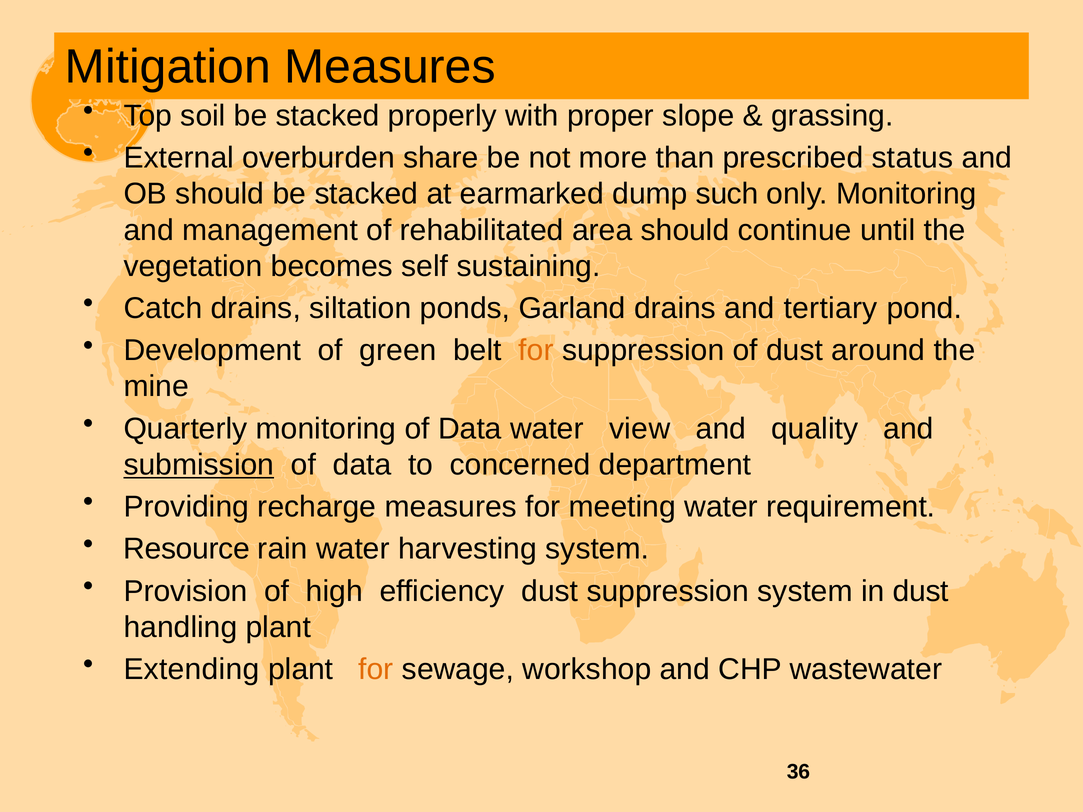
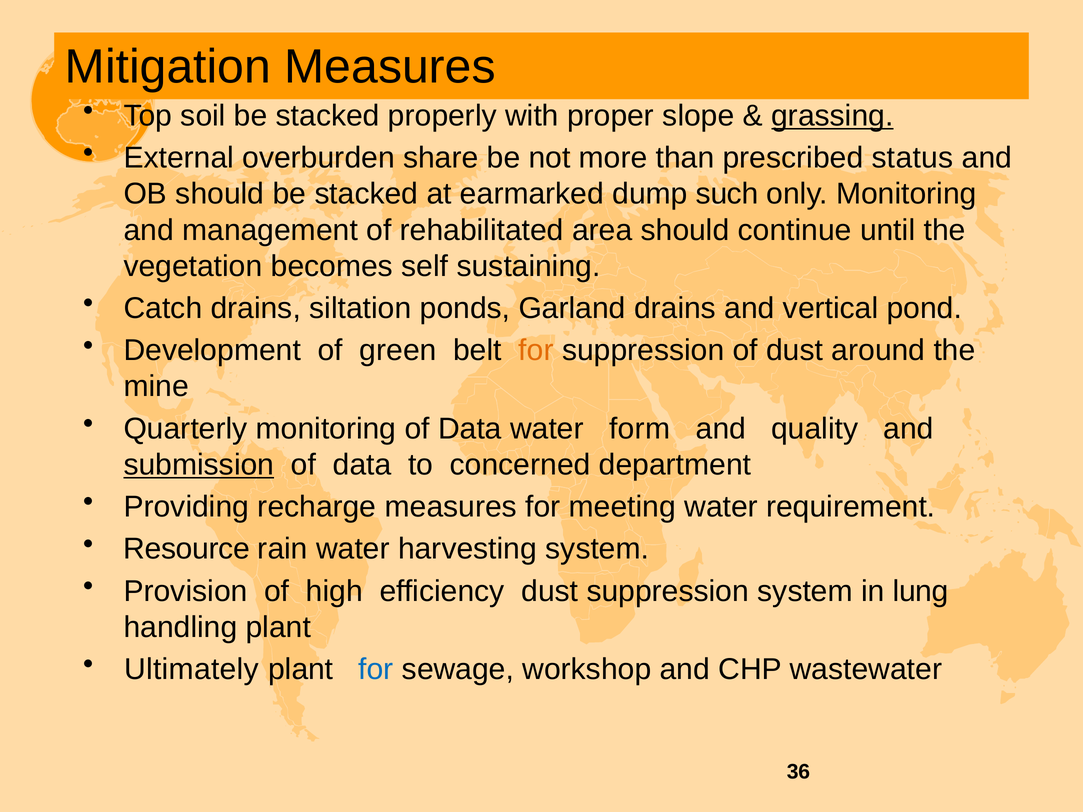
grassing underline: none -> present (832, 116)
tertiary: tertiary -> vertical (831, 308)
view: view -> form (640, 429)
in dust: dust -> lung (921, 591)
Extending: Extending -> Ultimately (192, 670)
for colour: orange -> blue (376, 670)
